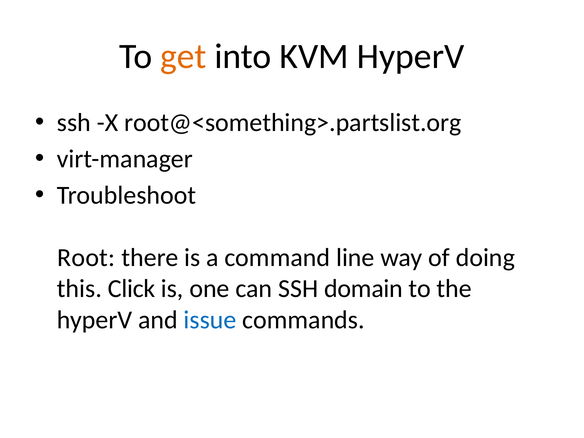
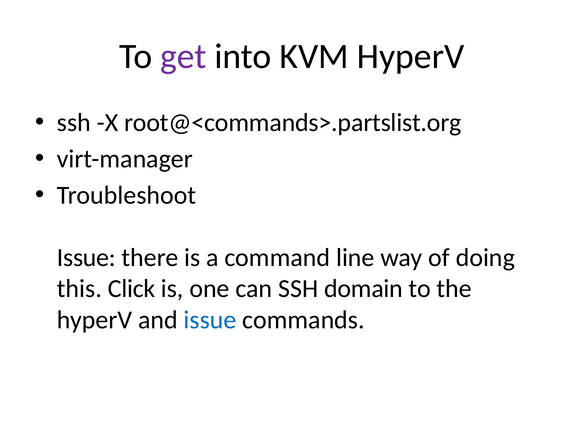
get colour: orange -> purple (183, 57)
root@<something>.partslist.org: root@<something>.partslist.org -> root@<commands>.partslist.org (293, 123)
Root: Root -> Issue (86, 258)
